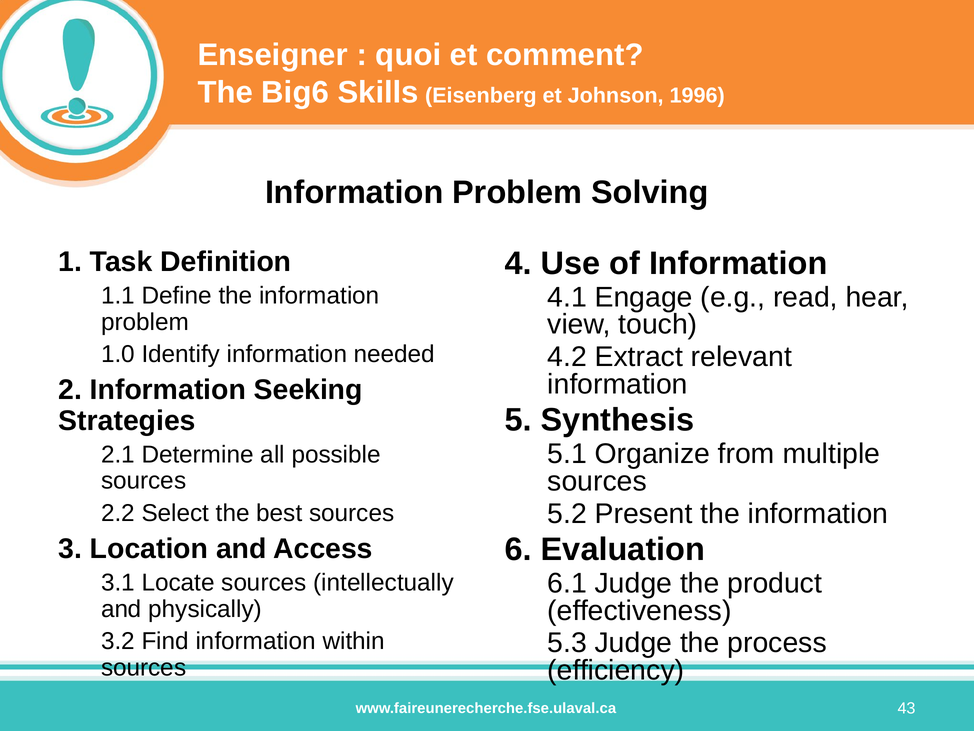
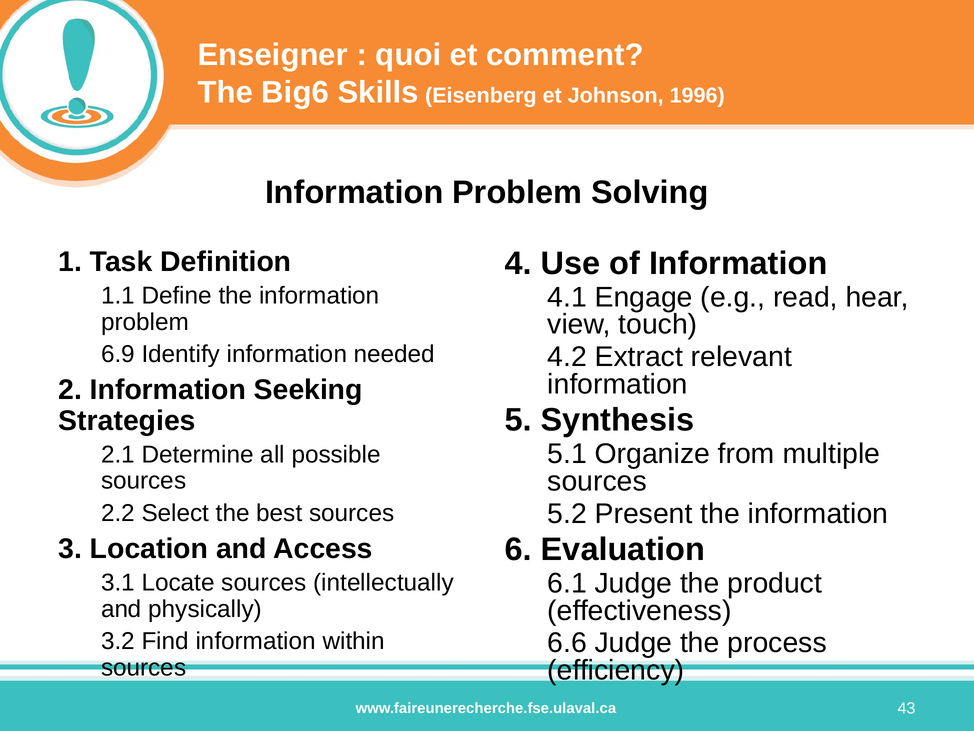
1.0: 1.0 -> 6.9 (118, 354)
5.3: 5.3 -> 6.6 (567, 643)
